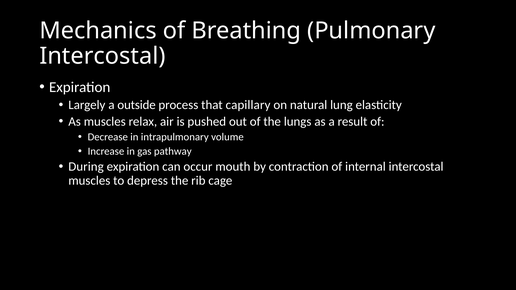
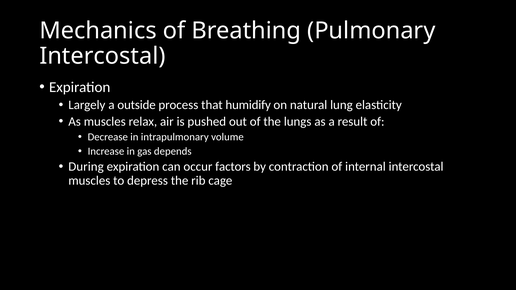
capillary: capillary -> humidify (248, 105)
pathway: pathway -> depends (173, 151)
mouth: mouth -> factors (233, 167)
